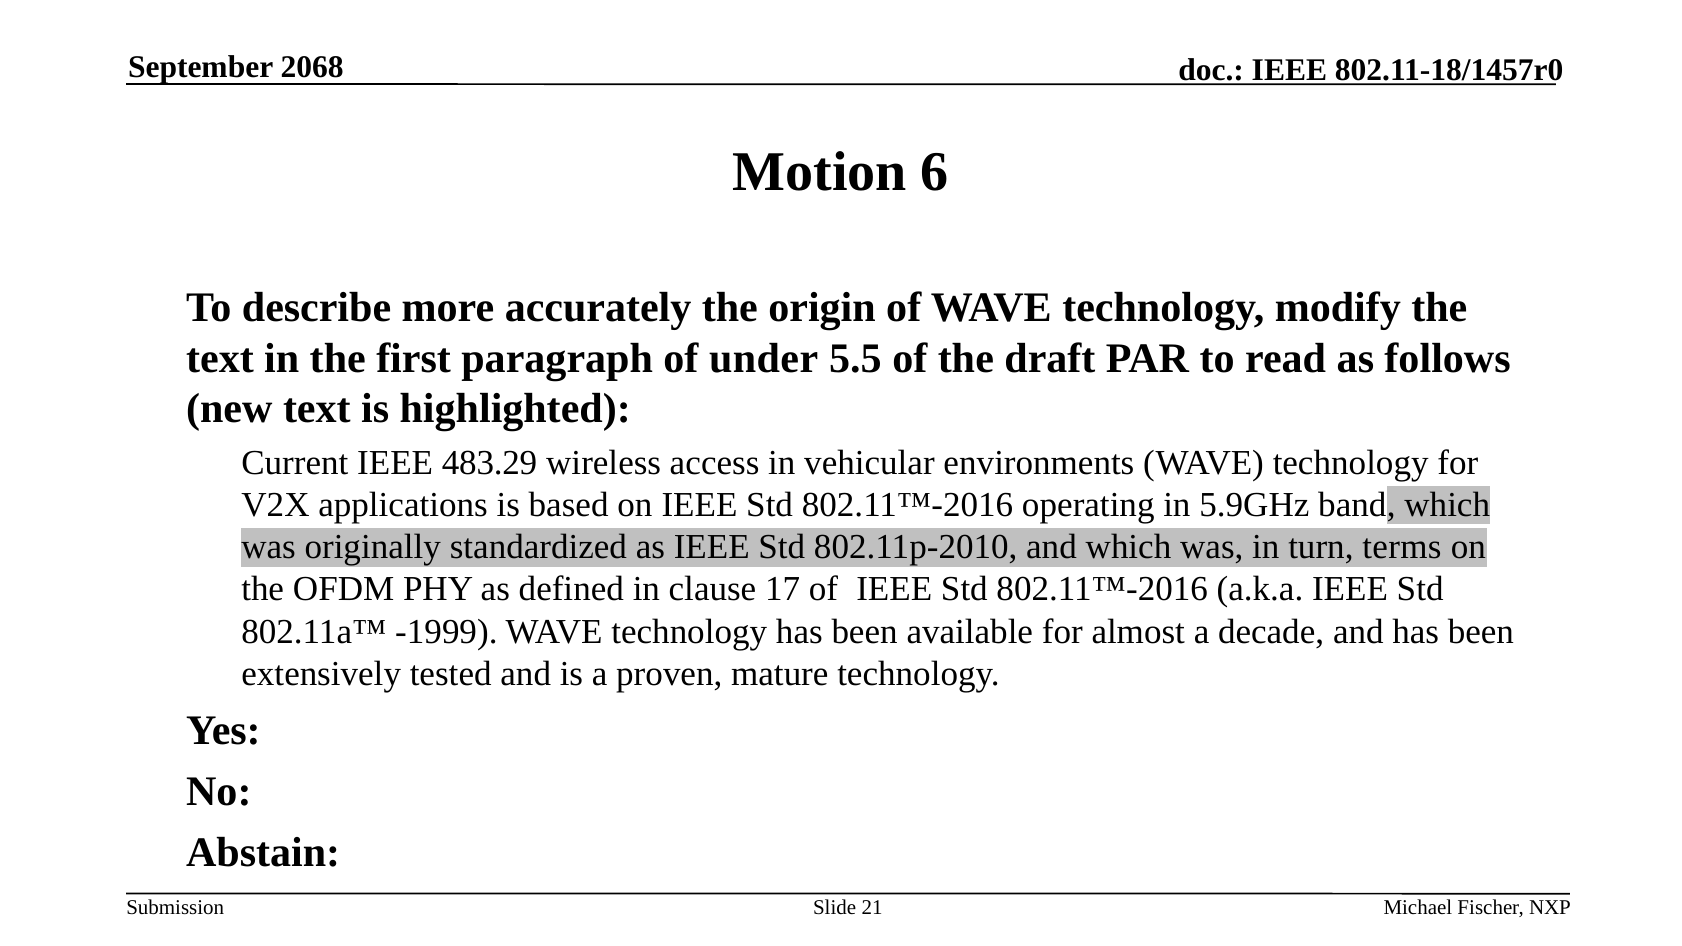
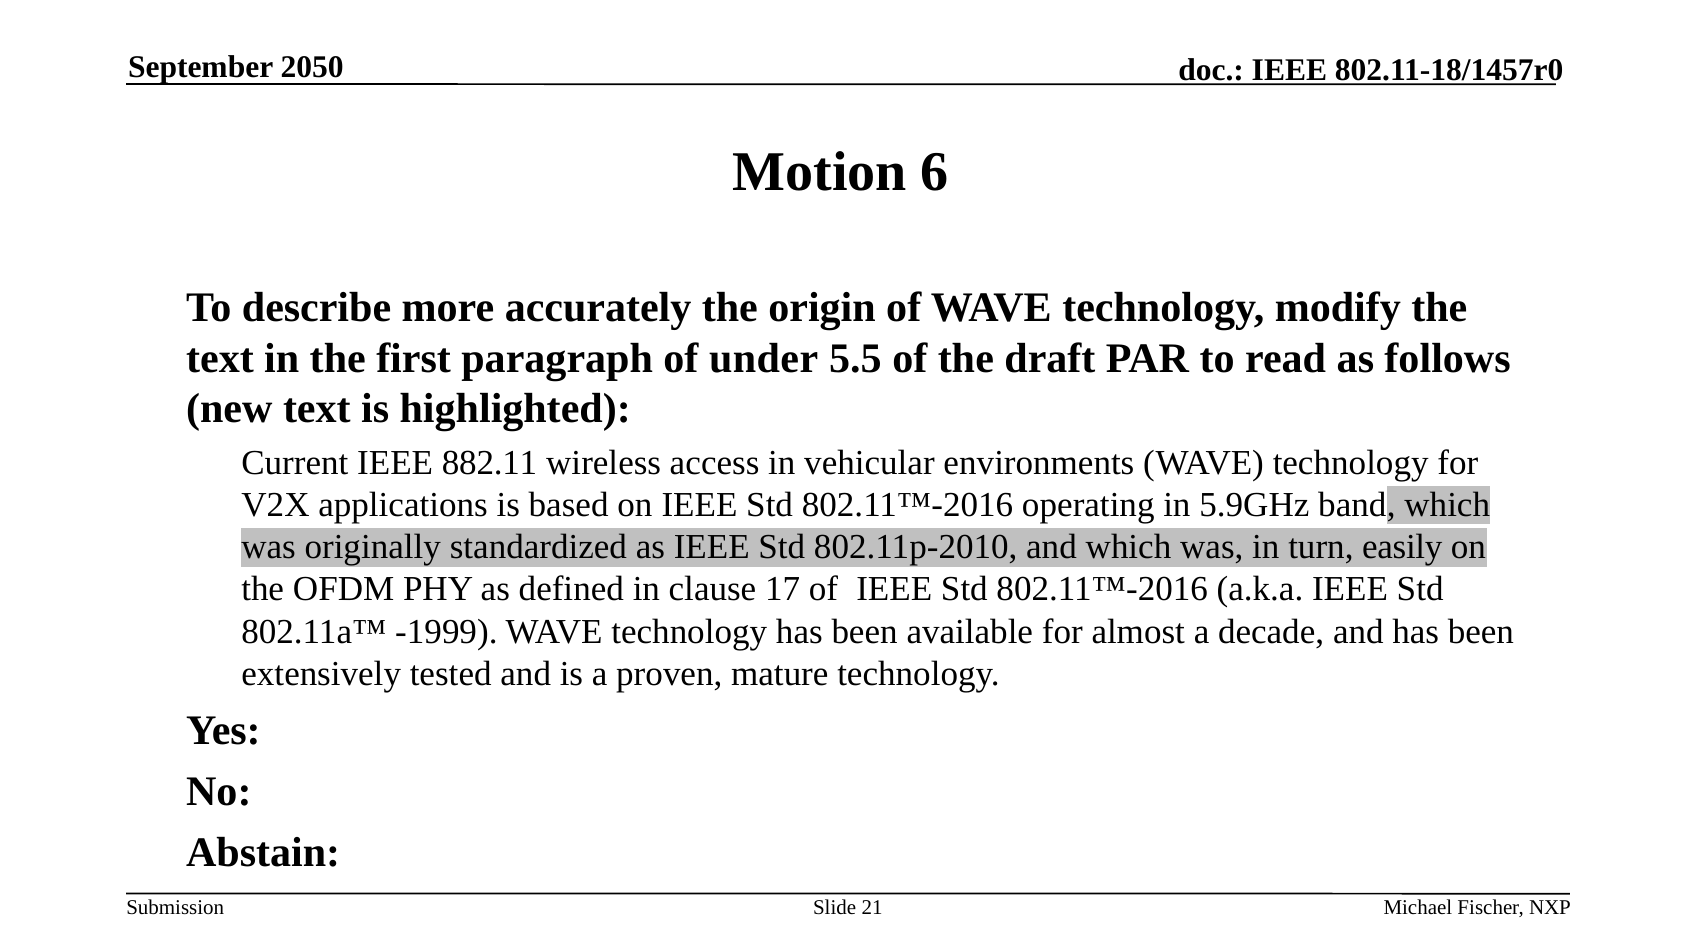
2068: 2068 -> 2050 (312, 67)
483.29: 483.29 -> 882.11 (490, 463)
terms: terms -> easily (1402, 547)
